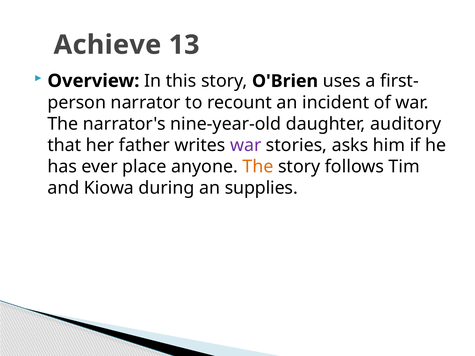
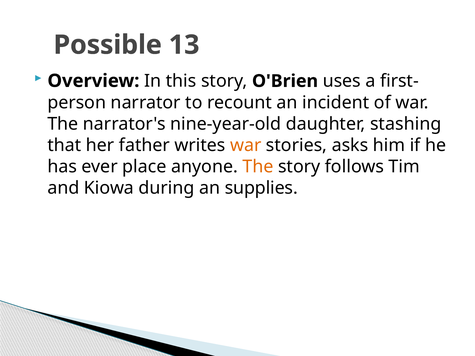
Achieve: Achieve -> Possible (108, 45)
auditory: auditory -> stashing (406, 124)
war colour: purple -> orange (246, 145)
